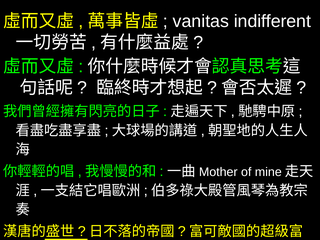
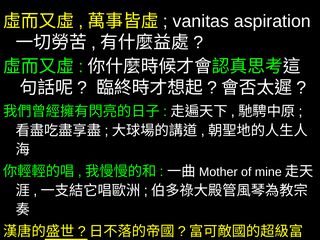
indifferent: indifferent -> aspiration (272, 21)
